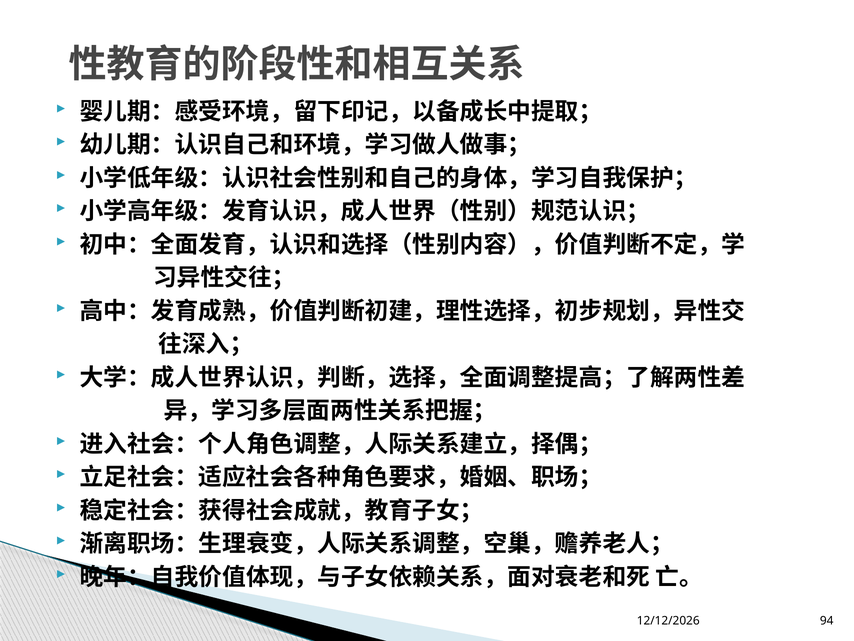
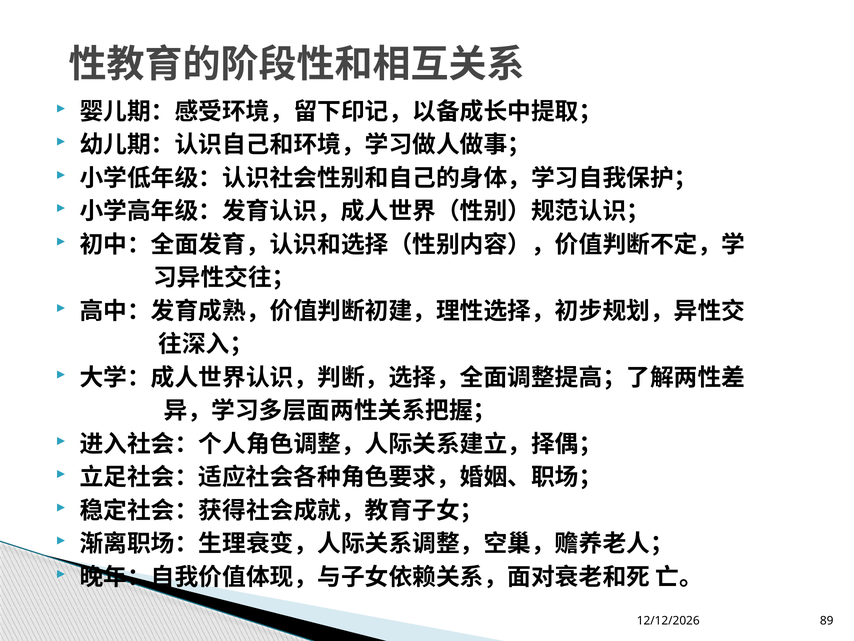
94: 94 -> 89 (827, 620)
